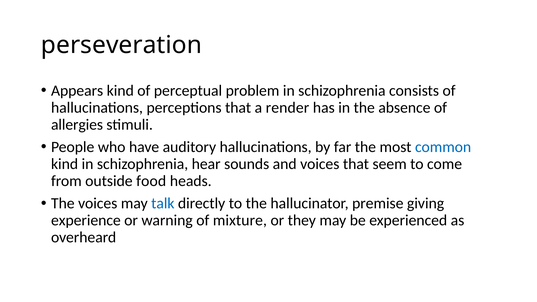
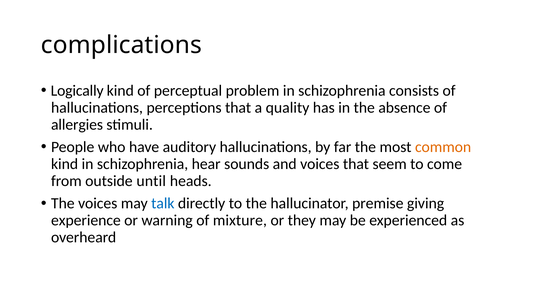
perseveration: perseveration -> complications (121, 45)
Appears: Appears -> Logically (77, 91)
render: render -> quality (288, 108)
common colour: blue -> orange (443, 147)
food: food -> until (151, 181)
